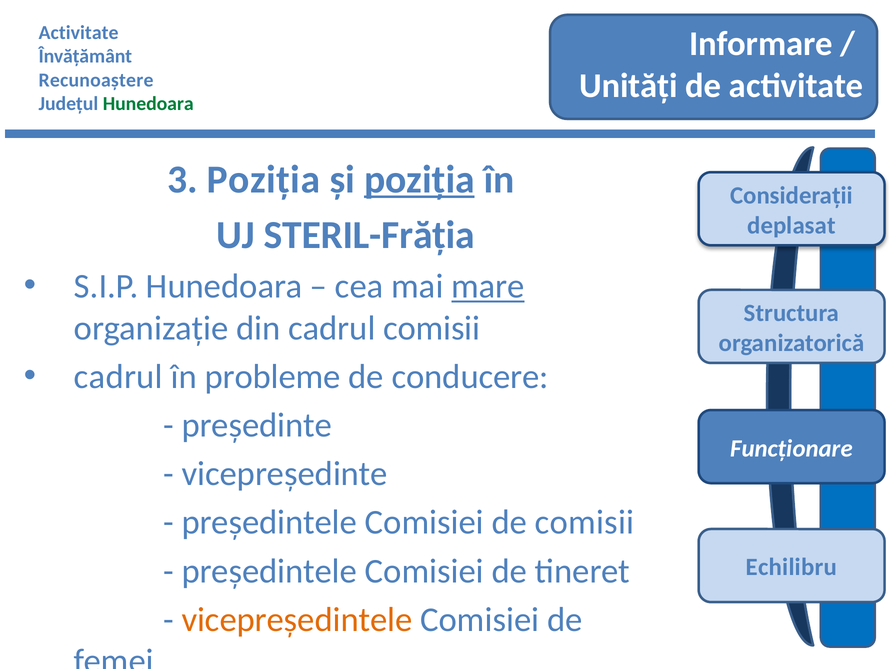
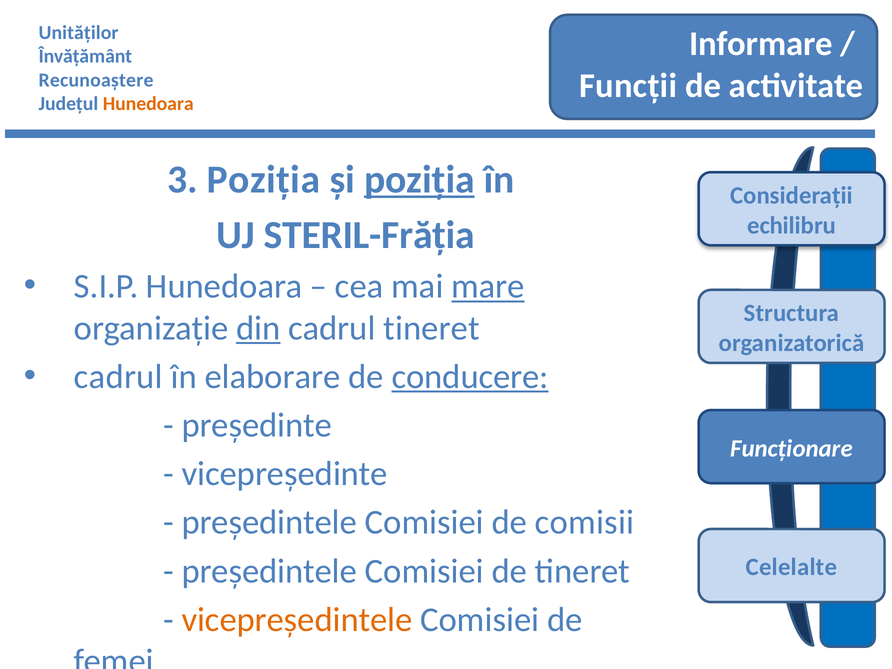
Activitate: Activitate -> Unităților (79, 32)
Unități: Unități -> Funcții (628, 86)
Hunedoara colour: green -> orange (148, 104)
deplasat: deplasat -> echilibru (792, 225)
din underline: none -> present (258, 328)
cadrul comisii: comisii -> tineret (432, 328)
probleme: probleme -> elaborare (273, 377)
conducere underline: none -> present (470, 377)
Echilibru: Echilibru -> Celelalte (791, 567)
